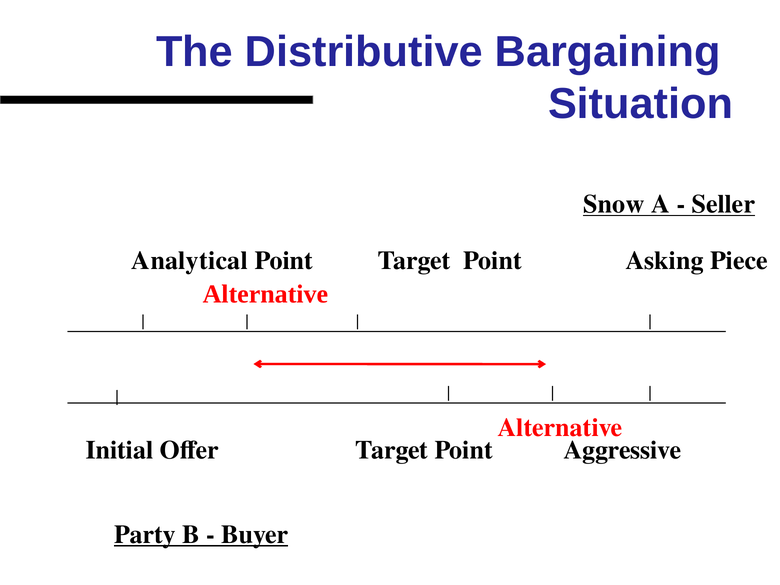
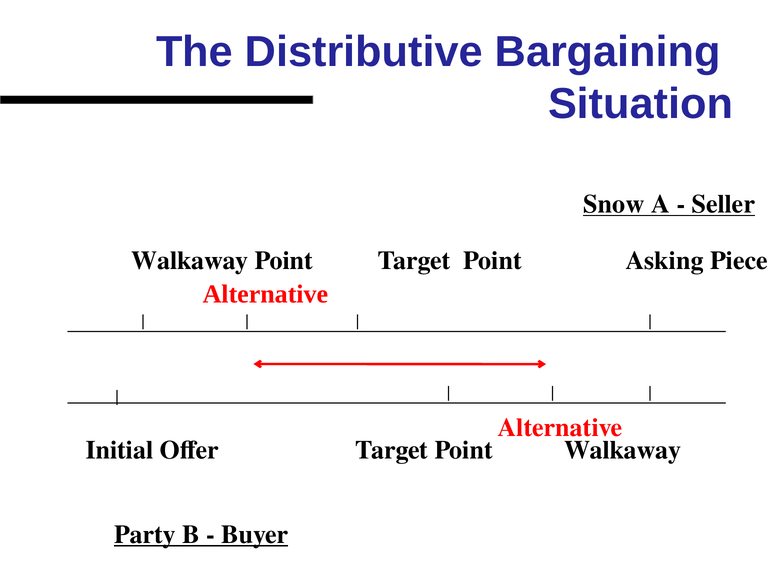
Analytical: Analytical -> Walkaway (190, 261)
Point Aggressive: Aggressive -> Walkaway (623, 450)
